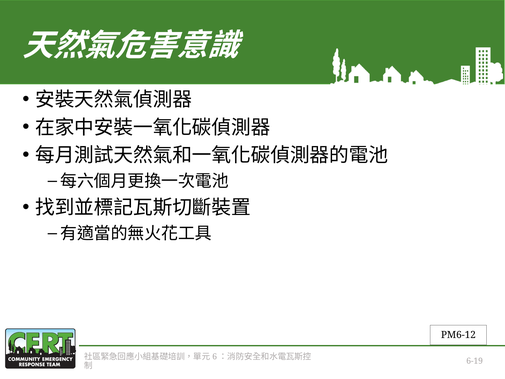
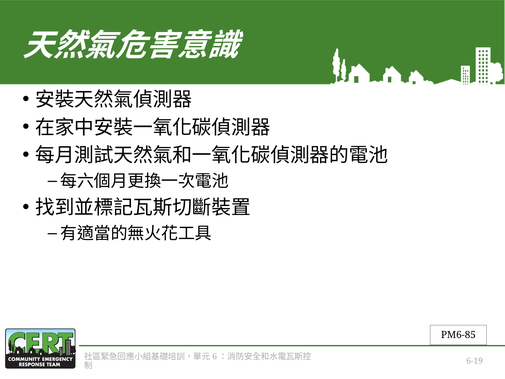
PM6-12: PM6-12 -> PM6-85 (458, 335)
